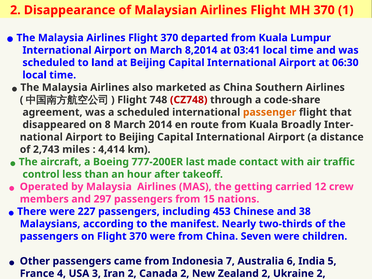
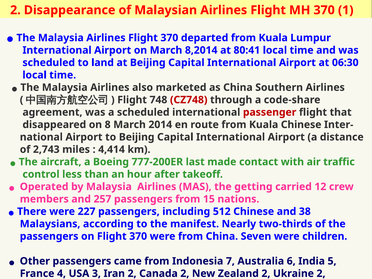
03:41: 03:41 -> 80:41 (247, 50)
passenger colour: orange -> red (270, 112)
Kuala Broadly: Broadly -> Chinese (301, 125)
297: 297 -> 257 (102, 199)
453: 453 -> 512 (222, 211)
